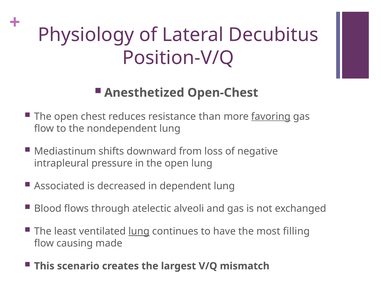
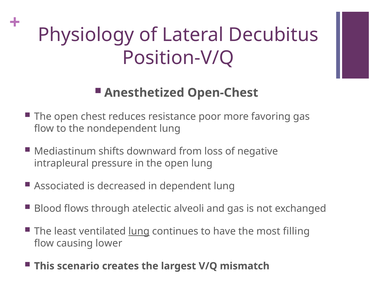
than: than -> poor (210, 116)
favoring underline: present -> none (271, 116)
made: made -> lower (109, 243)
